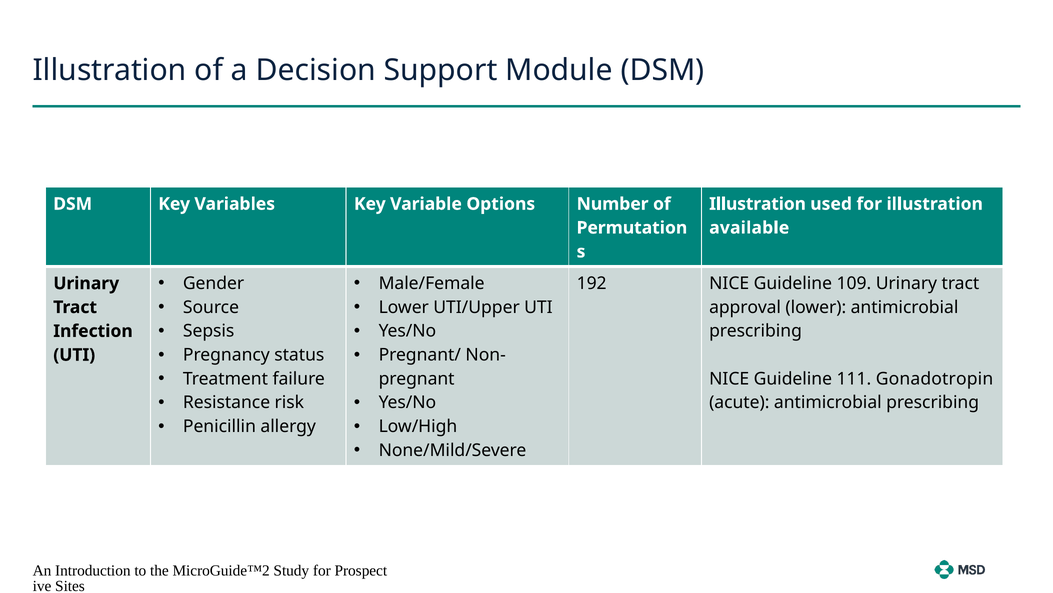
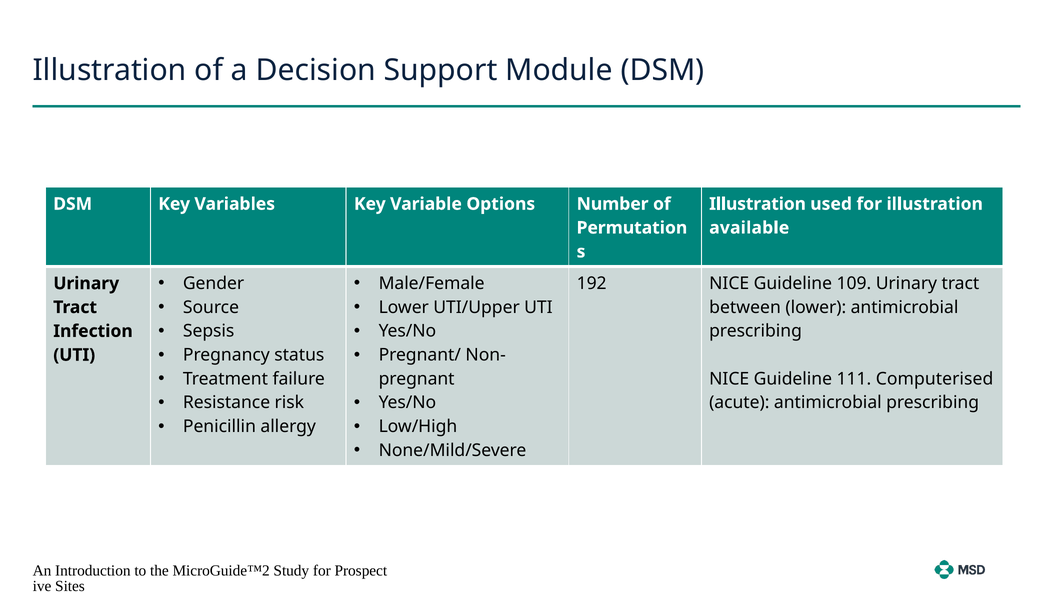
approval: approval -> between (745, 307)
Gonadotropin: Gonadotropin -> Computerised (935, 378)
